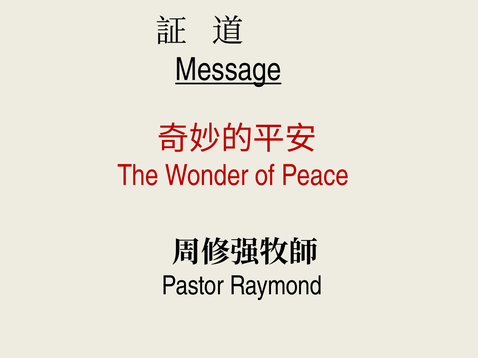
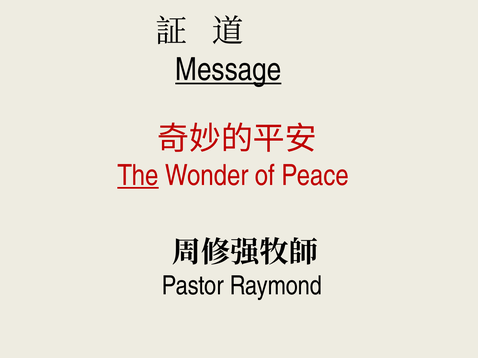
The underline: none -> present (138, 176)
